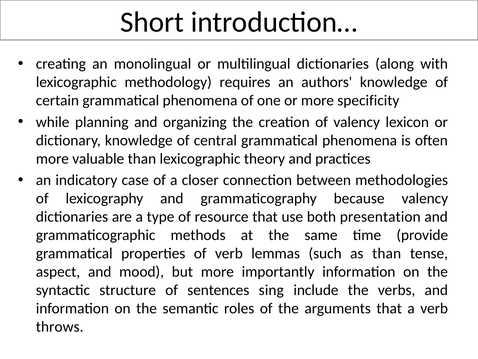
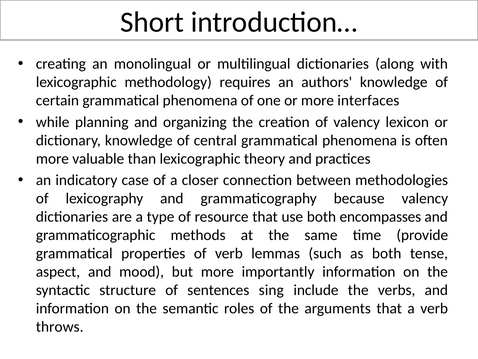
specificity: specificity -> interfaces (368, 100)
presentation: presentation -> encompasses (380, 217)
as than: than -> both (387, 253)
